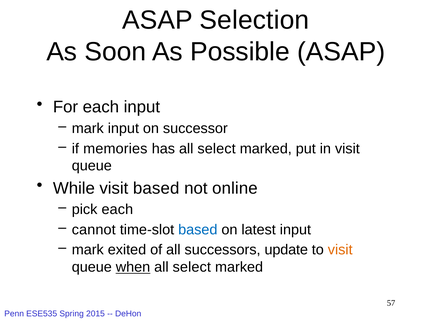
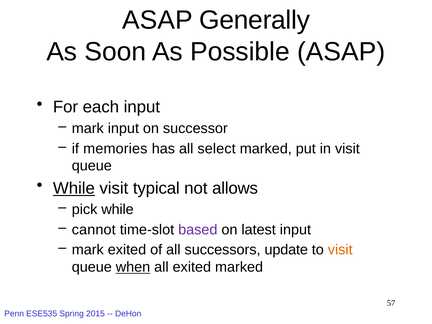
Selection: Selection -> Generally (255, 20)
While underline: none -> present (74, 188)
visit based: based -> typical (156, 188)
online: online -> allows (235, 188)
pick each: each -> while (117, 210)
based colour: blue -> purple (198, 230)
select: select -> exited (192, 267)
